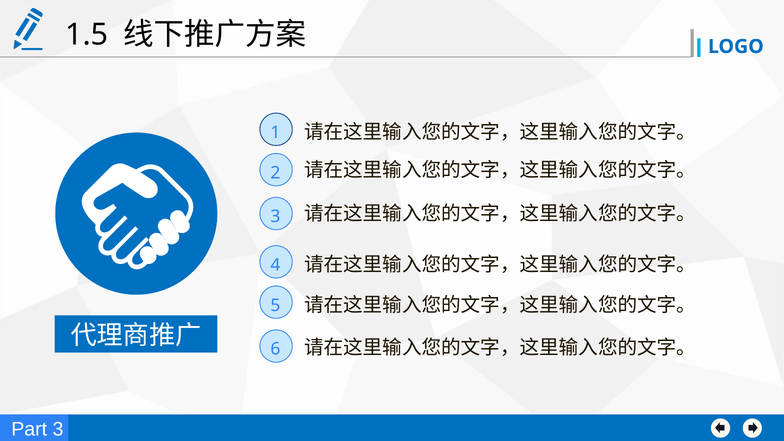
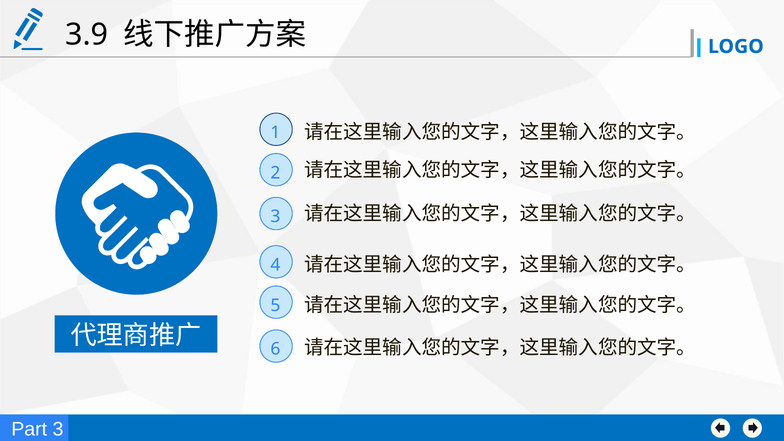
1.5: 1.5 -> 3.9 (87, 35)
